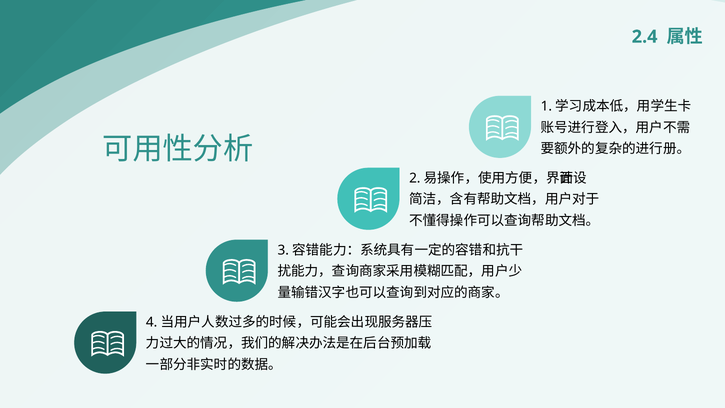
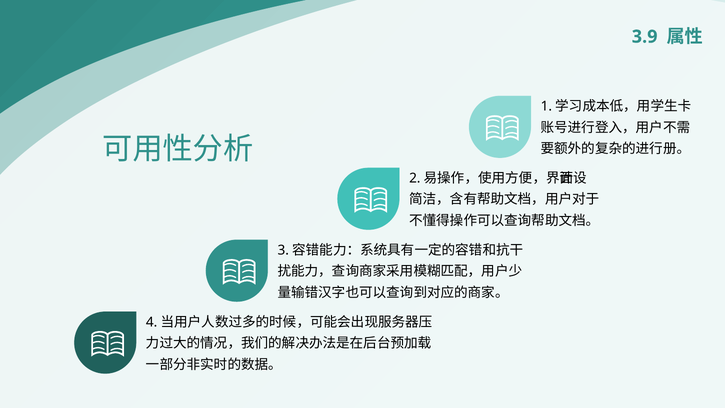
2.4: 2.4 -> 3.9 (645, 37)
